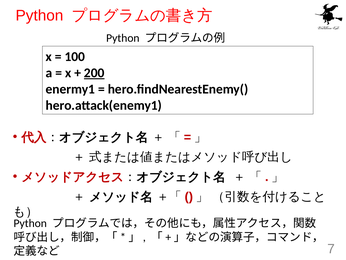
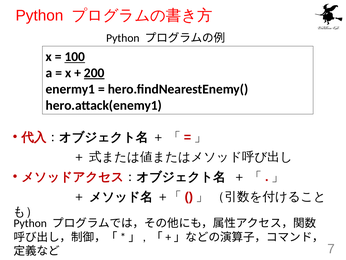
100 underline: none -> present (75, 57)
